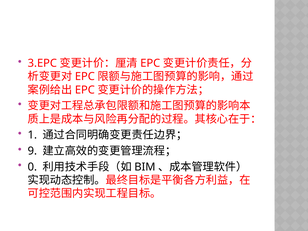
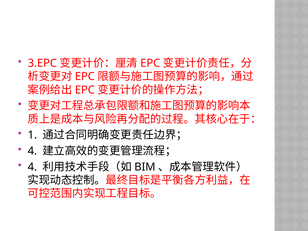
9: 9 -> 4 (32, 151)
0: 0 -> 4 (32, 167)
